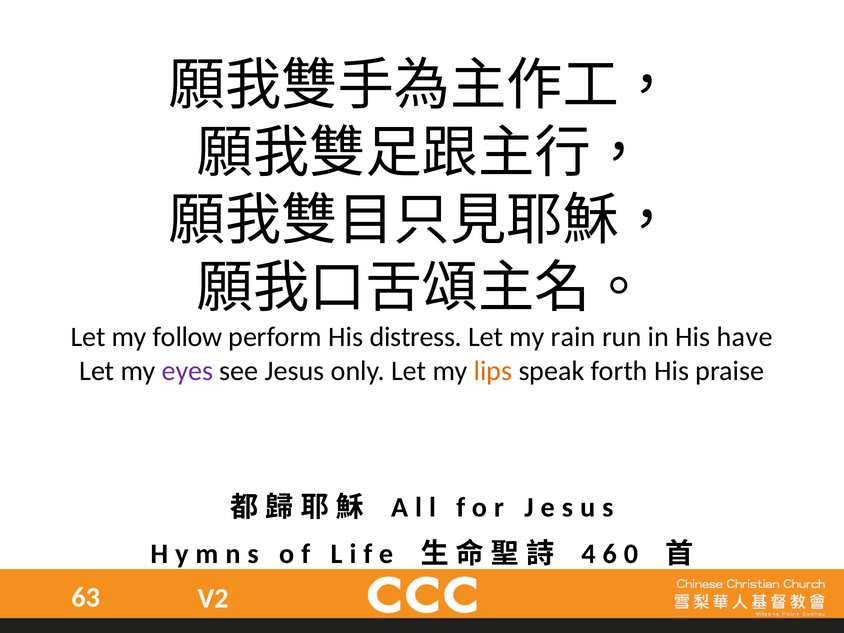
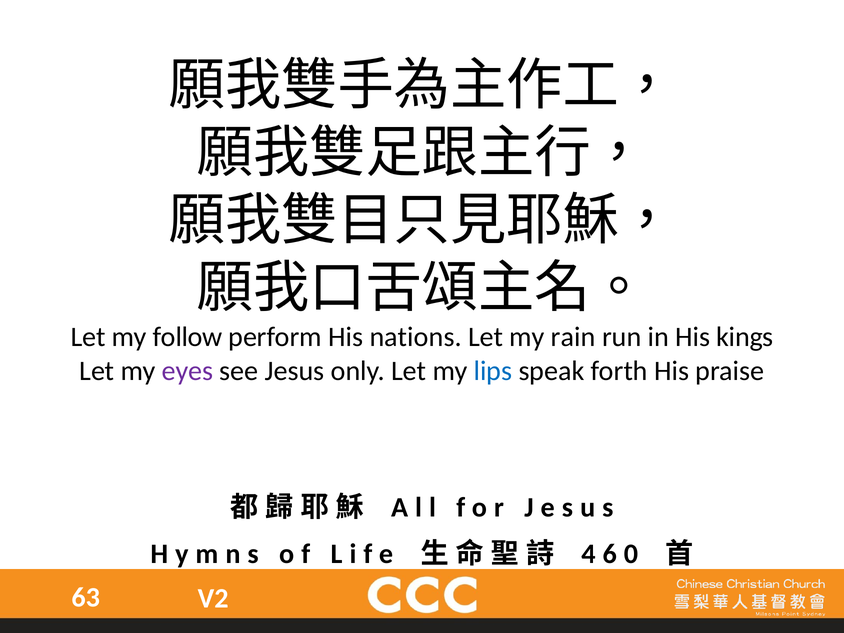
distress: distress -> nations (416, 337)
have: have -> kings (745, 337)
lips colour: orange -> blue (493, 371)
